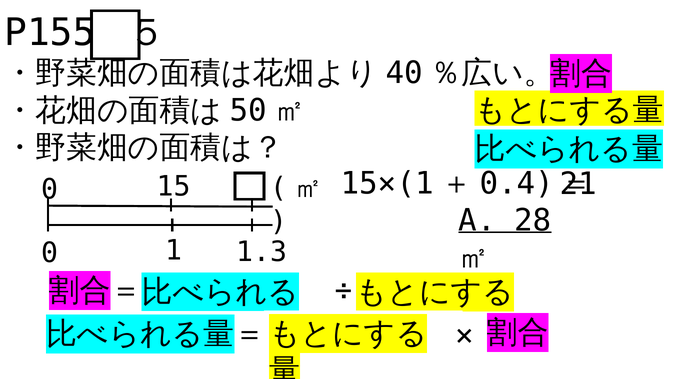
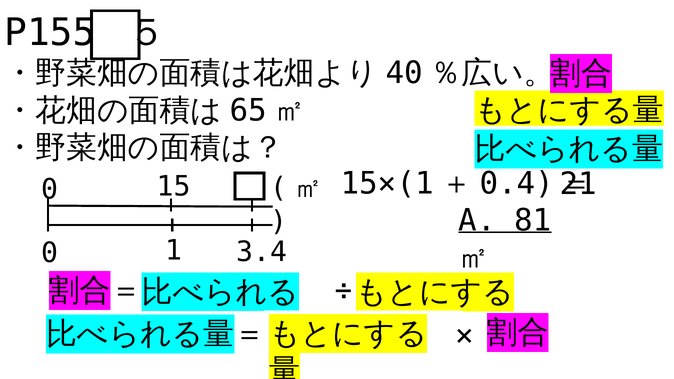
50: 50 -> 65 (248, 110)
28: 28 -> 81 (533, 221)
1.3: 1.3 -> 3.4 (262, 252)
